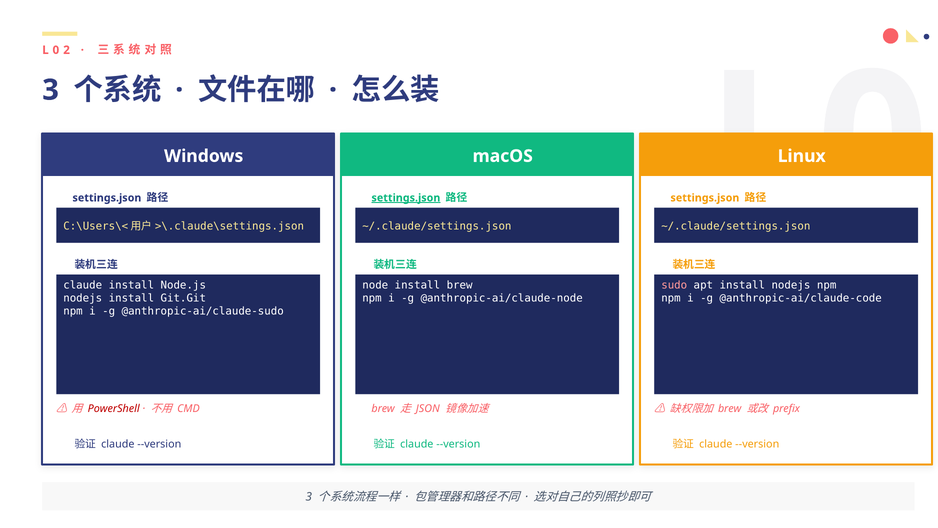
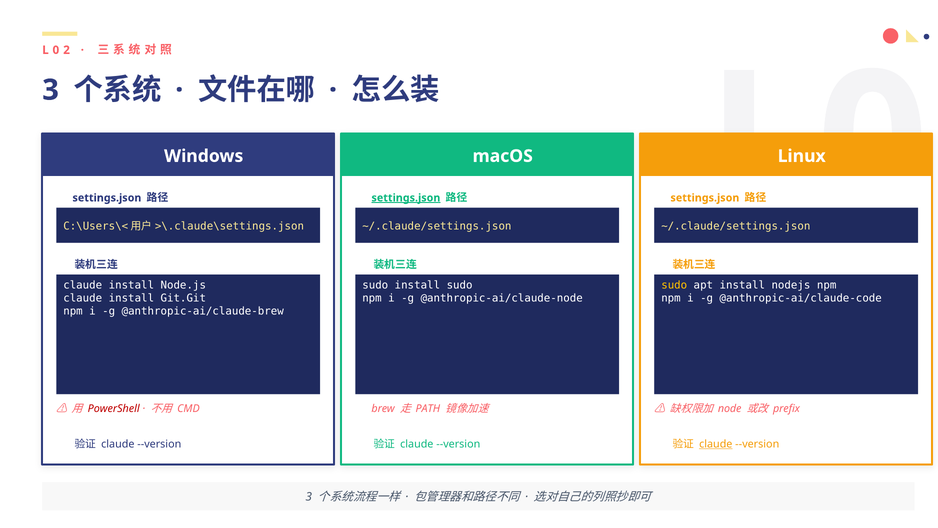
node: node -> sudo (375, 285)
install brew: brew -> sudo (460, 285)
sudo colour: pink -> yellow (674, 285)
nodejs: nodejs -> claude (83, 298)
@anthropic-ai/claude-sudo: @anthropic-ai/claude-sudo -> @anthropic-ai/claude-brew (203, 311)
JSON: JSON -> PATH (428, 408)
brew: brew -> node (730, 408)
claude underline: none -> present (716, 444)
